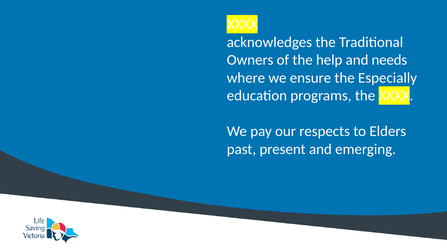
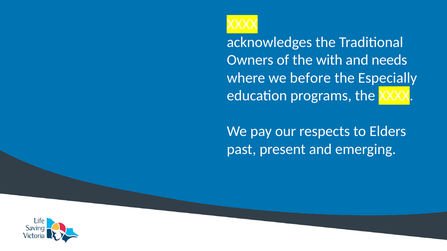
help: help -> with (329, 60)
ensure: ensure -> before (310, 78)
